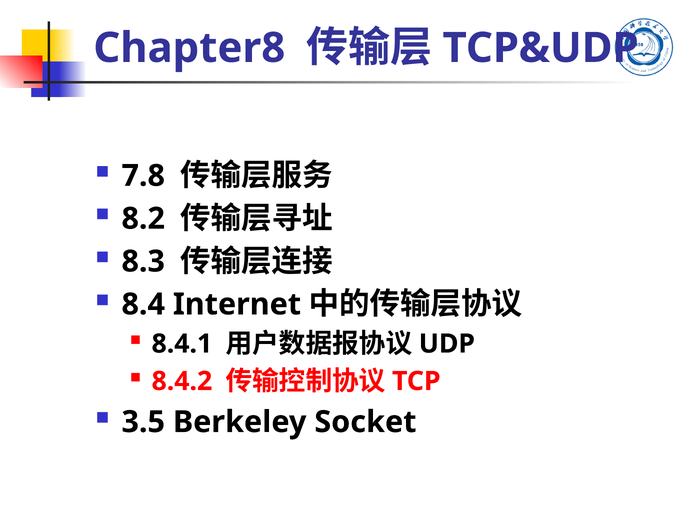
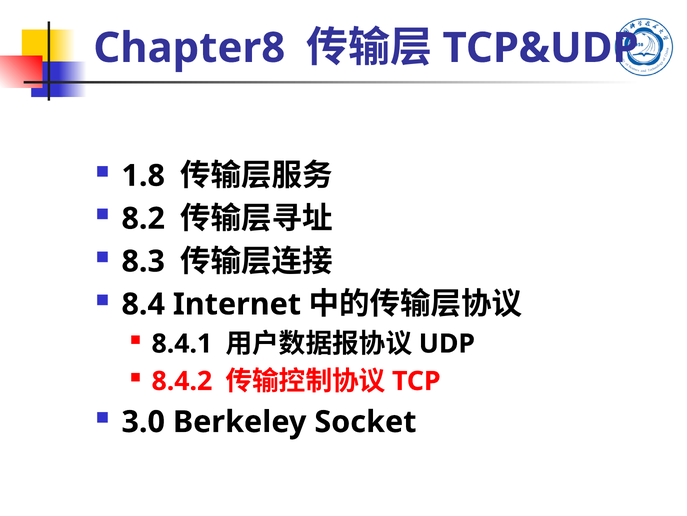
7.8: 7.8 -> 1.8 (143, 176)
3.5: 3.5 -> 3.0 (143, 421)
